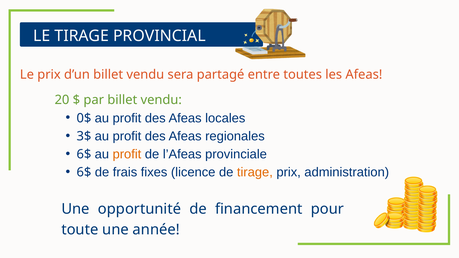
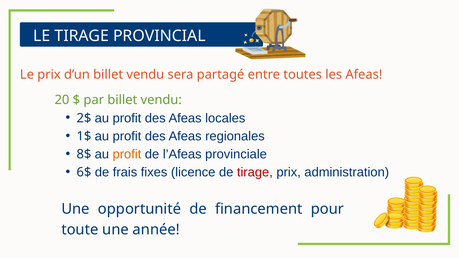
0$: 0$ -> 2$ (84, 118)
3$: 3$ -> 1$ (84, 136)
6$: 6$ -> 8$ (84, 154)
tirage colour: orange -> red (255, 172)
